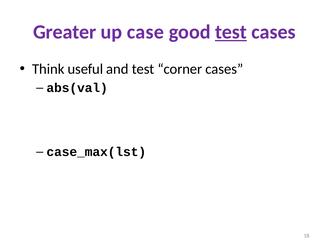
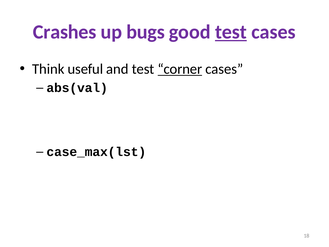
Greater: Greater -> Crashes (65, 32)
case: case -> bugs (146, 32)
corner underline: none -> present (180, 69)
